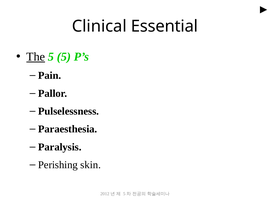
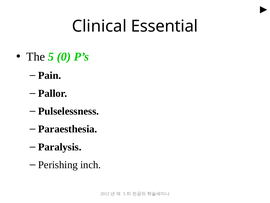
The underline: present -> none (36, 57)
5 5: 5 -> 0 (64, 57)
skin: skin -> inch (91, 164)
